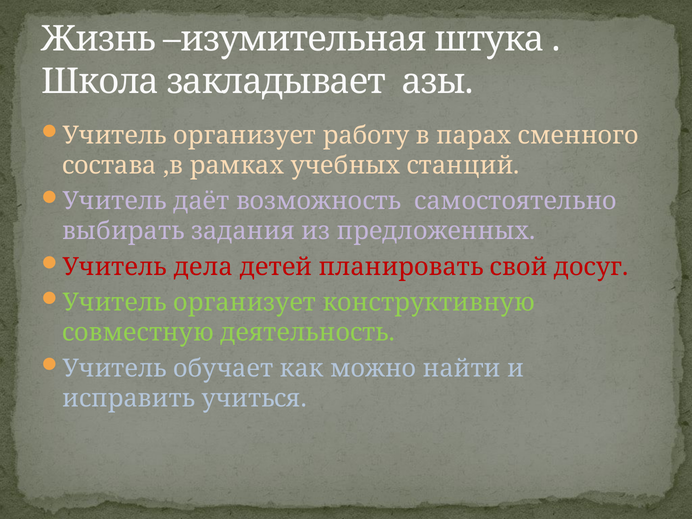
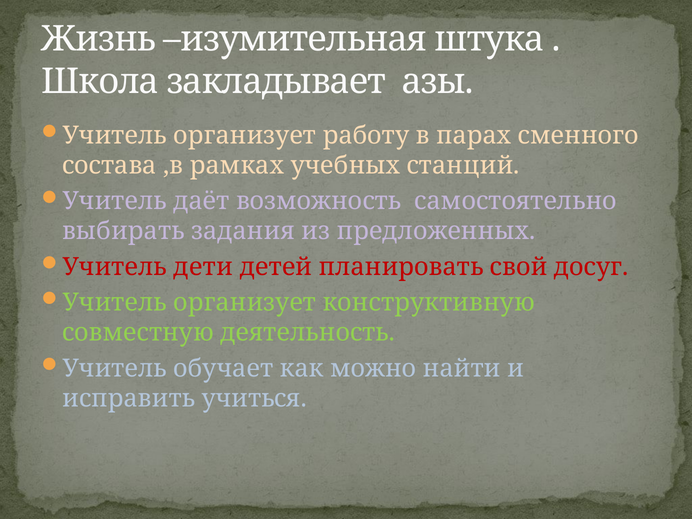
дела: дела -> дети (203, 267)
